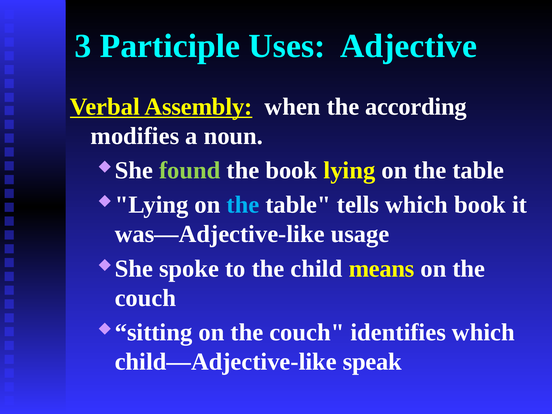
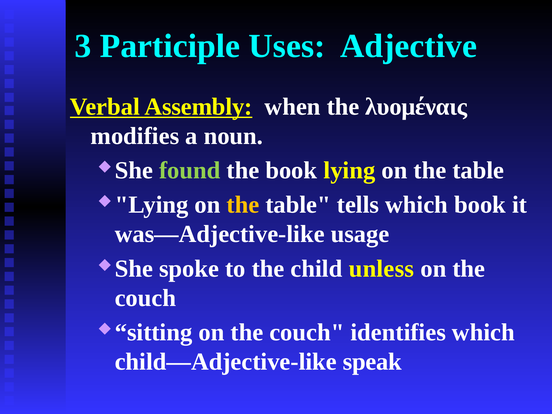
according: according -> λυομέναις (416, 107)
the colour: light blue -> yellow (243, 205)
means: means -> unless (381, 269)
